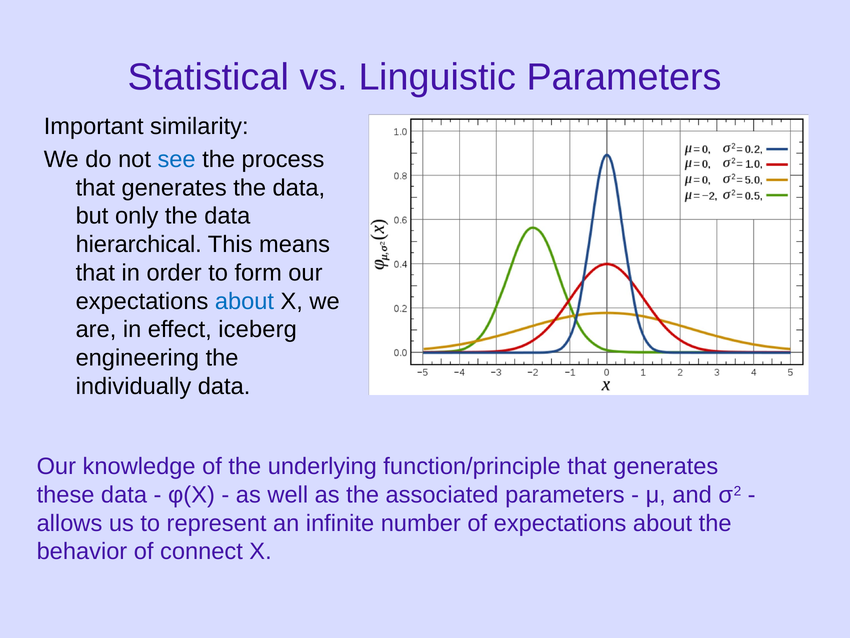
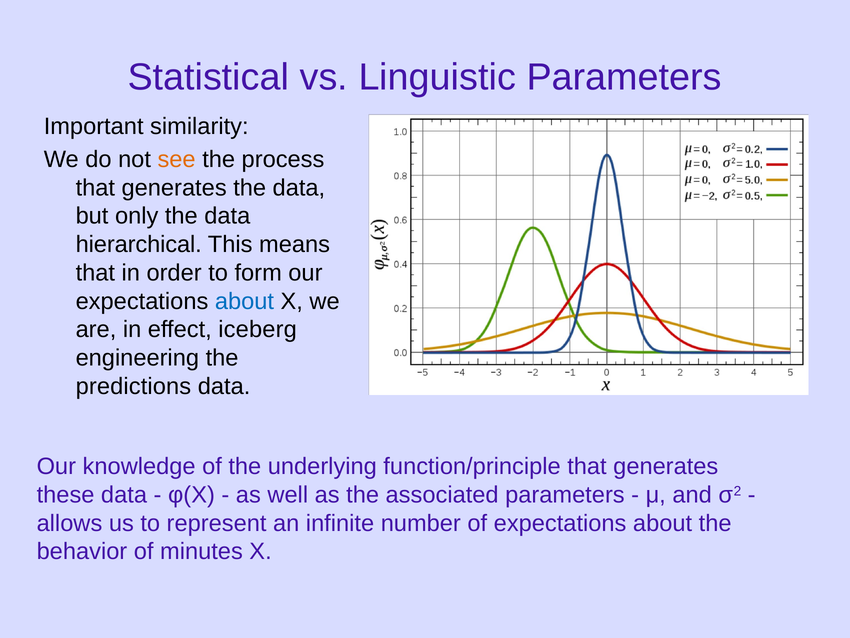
see colour: blue -> orange (177, 159)
individually: individually -> predictions (133, 386)
connect: connect -> minutes (201, 551)
